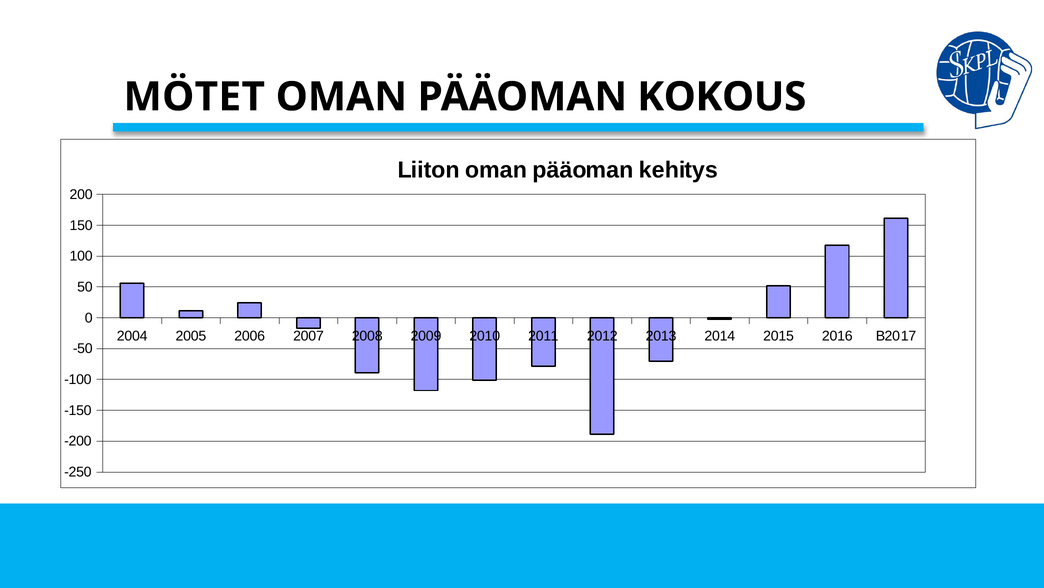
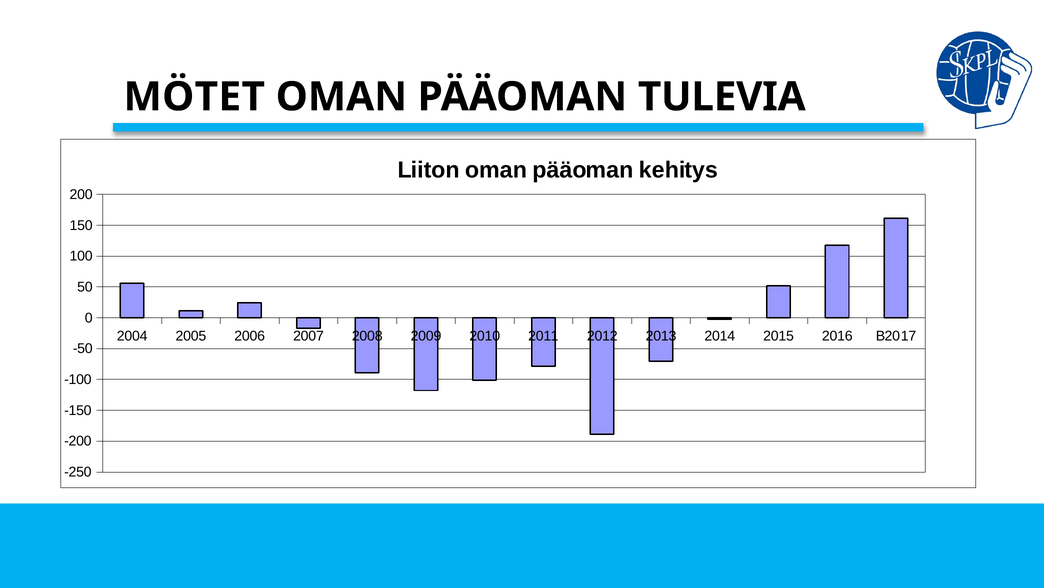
KOKOUS: KOKOUS -> TULEVIA (722, 97)
